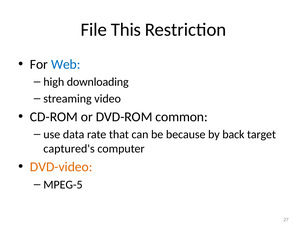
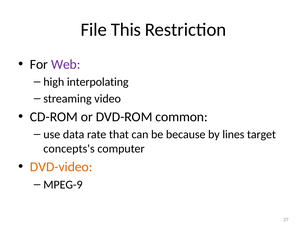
Web colour: blue -> purple (66, 64)
downloading: downloading -> interpolating (98, 82)
back: back -> lines (233, 135)
captured's: captured's -> concepts's (69, 149)
MPEG-5: MPEG-5 -> MPEG-9 (63, 185)
